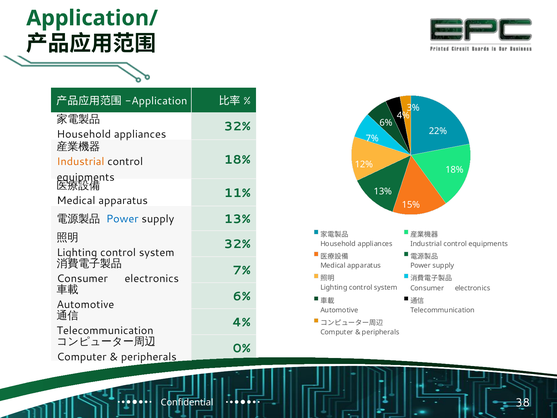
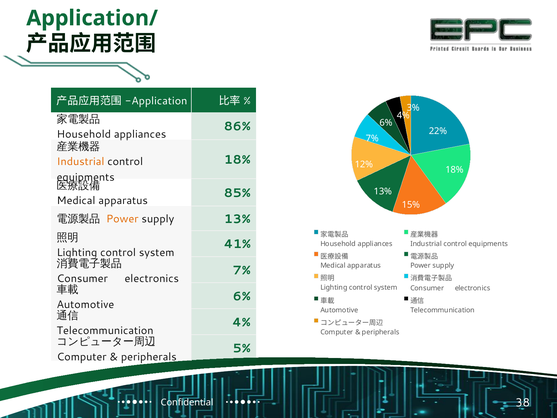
32%: 32% -> 86% (237, 127)
11%: 11% -> 85% (237, 193)
Power colour: blue -> orange (122, 219)
32%: 32% -> 41% (237, 244)
0%: 0% -> 5% (242, 348)
